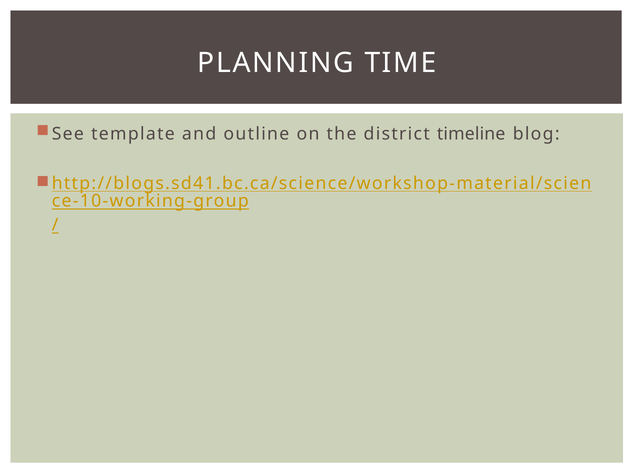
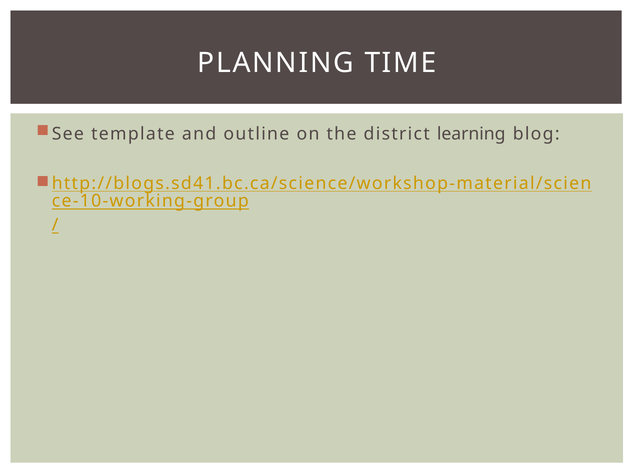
timeline: timeline -> learning (471, 134)
